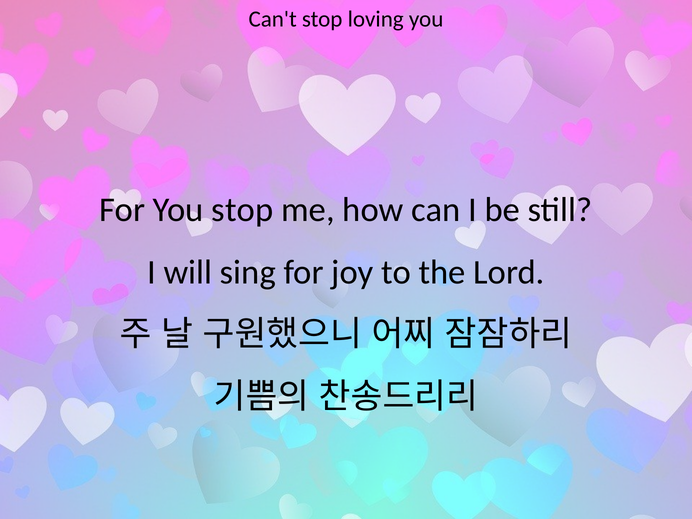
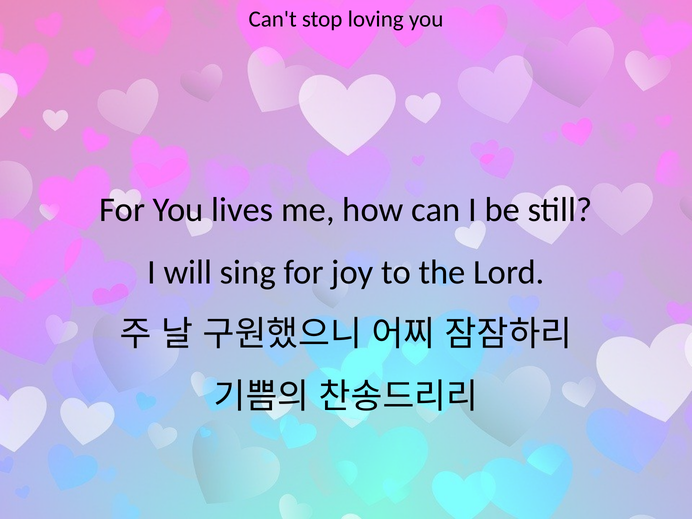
You stop: stop -> lives (242, 210)
